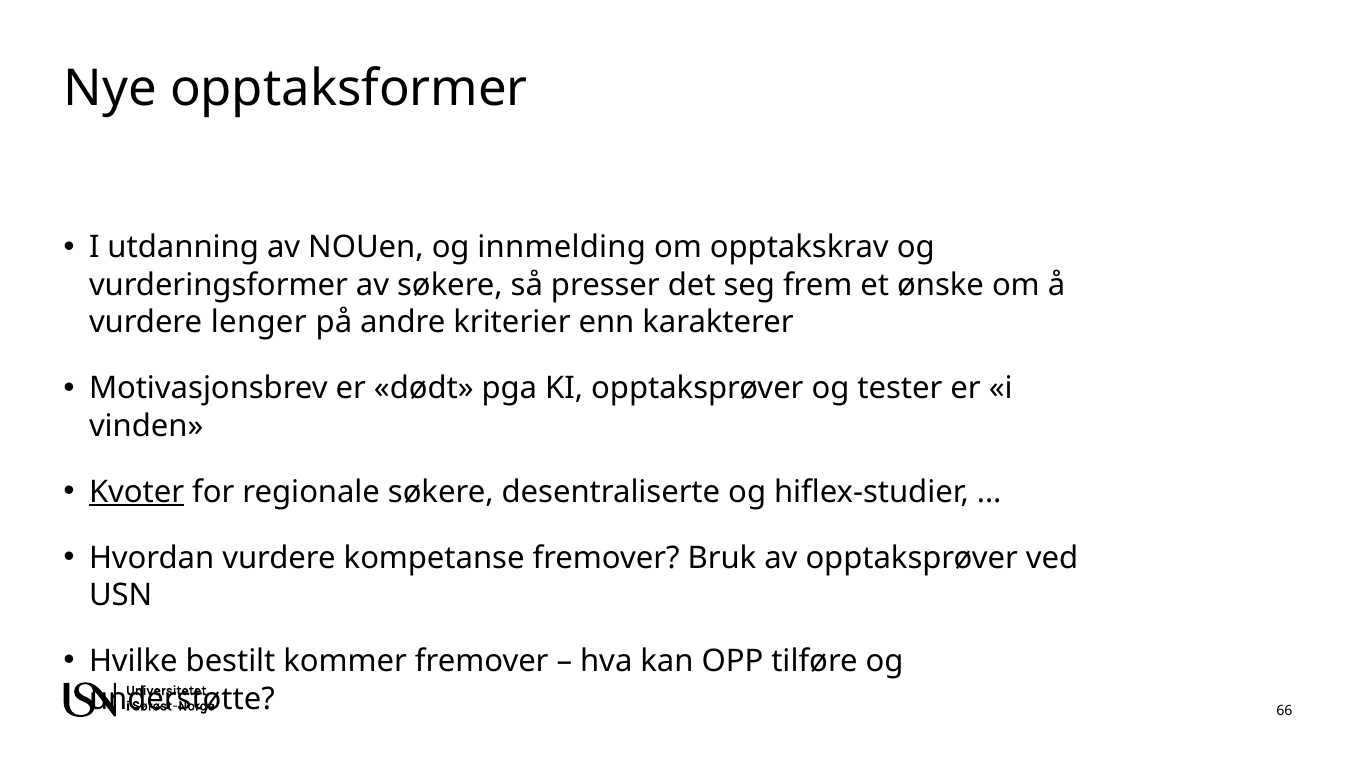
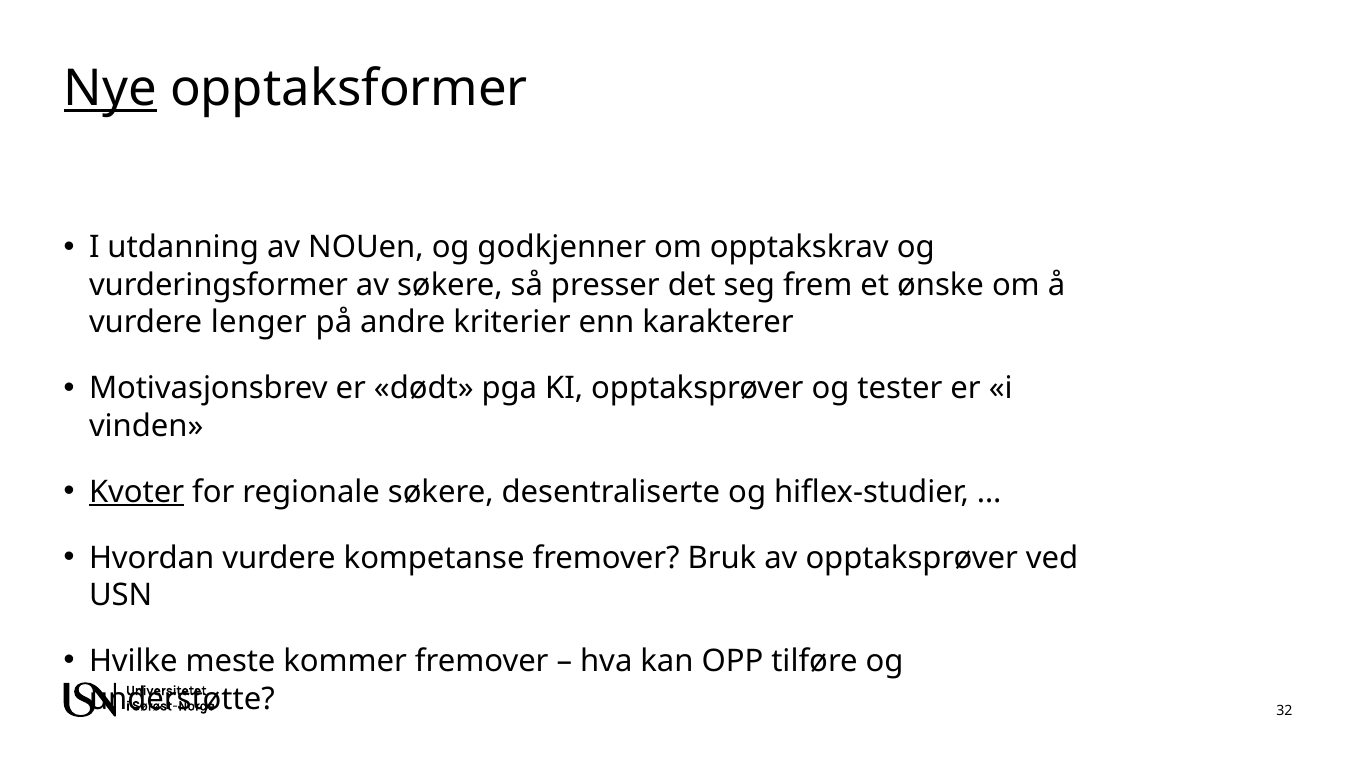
Nye underline: none -> present (110, 89)
innmelding: innmelding -> godkjenner (562, 247)
bestilt: bestilt -> meste (231, 661)
66: 66 -> 32 (1284, 711)
